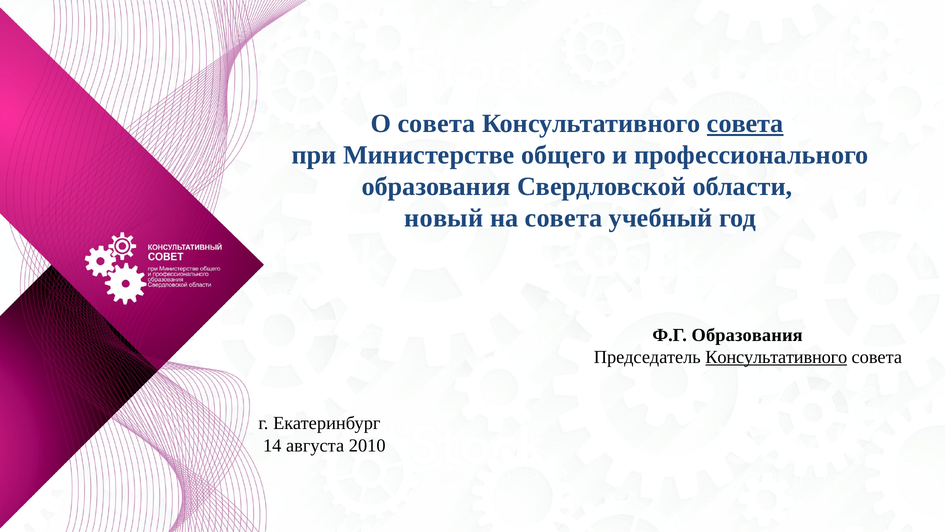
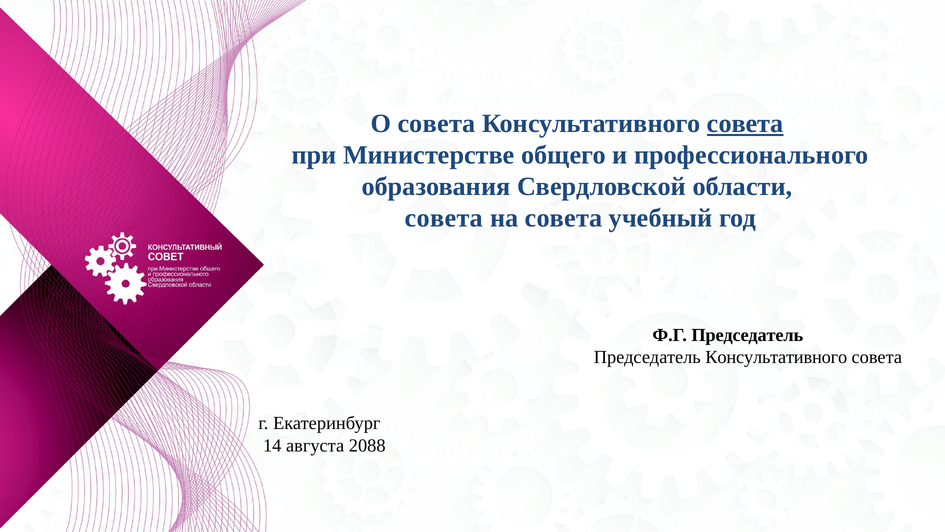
новый: новый -> совета (444, 218)
Ф.Г Образования: Образования -> Председатель (747, 335)
Консультативного underline: present -> none (776, 357)
2010: 2010 -> 2088 (367, 445)
